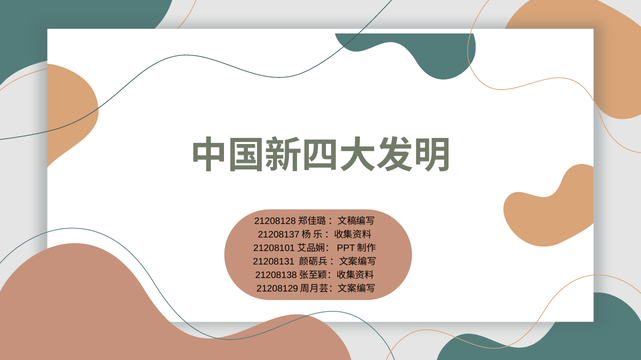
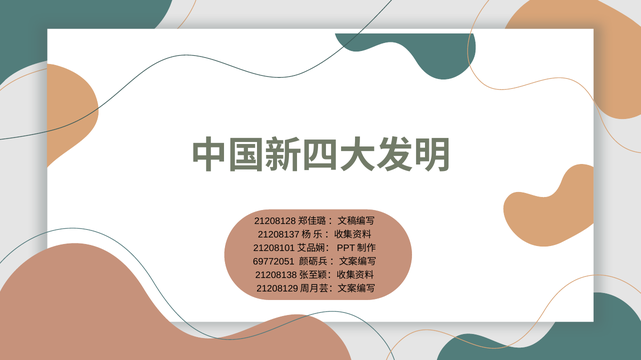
21208131: 21208131 -> 69772051 (274, 262)
